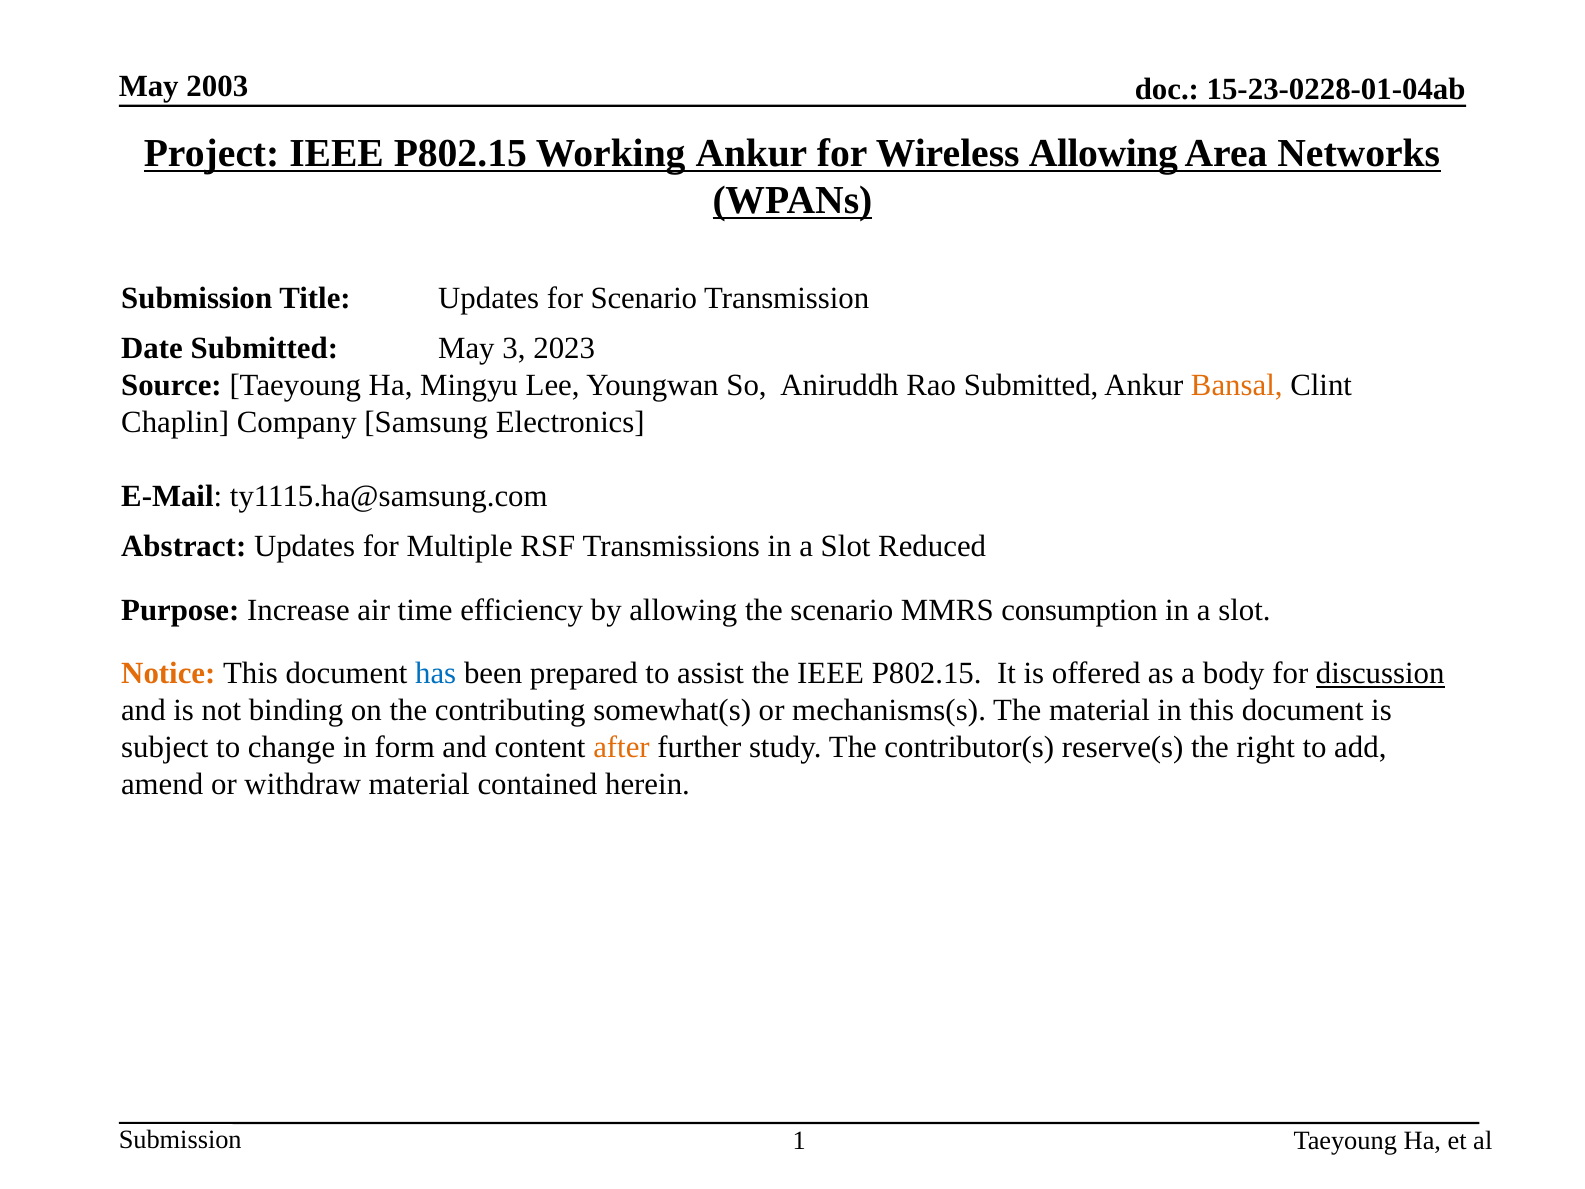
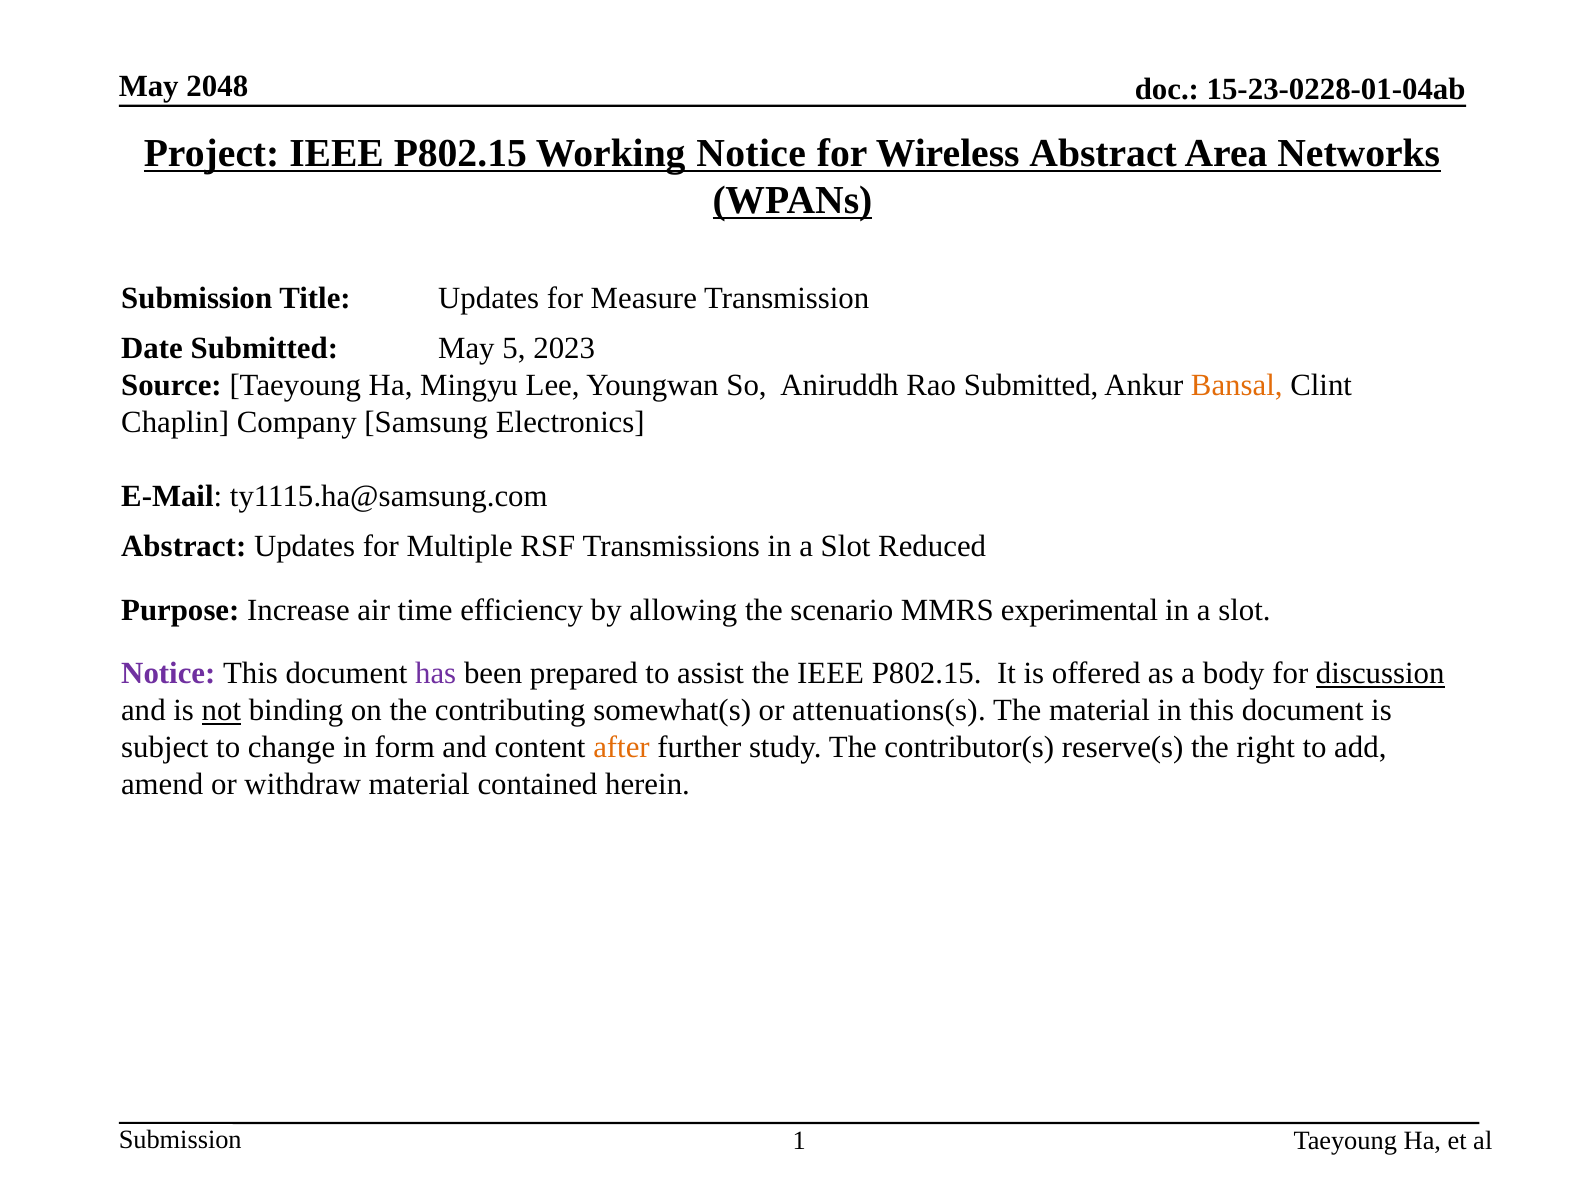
2003: 2003 -> 2048 (217, 86)
Working Ankur: Ankur -> Notice (751, 153)
Wireless Allowing: Allowing -> Abstract (1103, 153)
for Scenario: Scenario -> Measure (644, 298)
3: 3 -> 5 (514, 348)
consumption: consumption -> experimental (1080, 610)
Notice colour: orange -> purple (168, 673)
has colour: blue -> purple (436, 673)
not underline: none -> present (221, 710)
mechanisms(s: mechanisms(s -> attenuations(s (889, 710)
